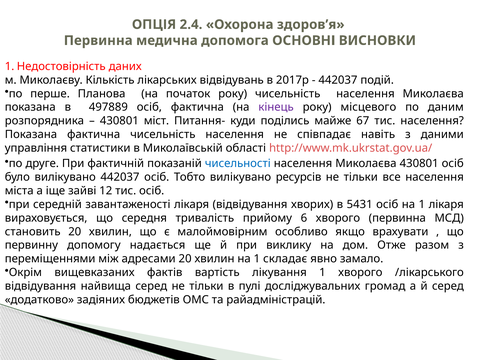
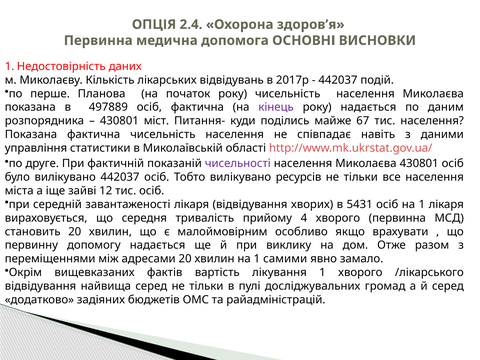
року місцевого: місцевого -> надається (368, 107)
чисельності colour: blue -> purple (238, 164)
6: 6 -> 4 (304, 218)
складає: складає -> самими (285, 259)
